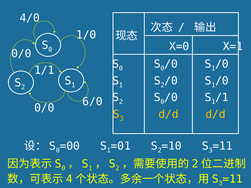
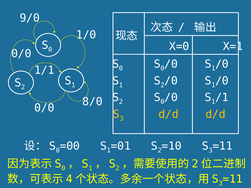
4/0: 4/0 -> 9/0 (30, 18)
6/0: 6/0 -> 8/0 (92, 102)
